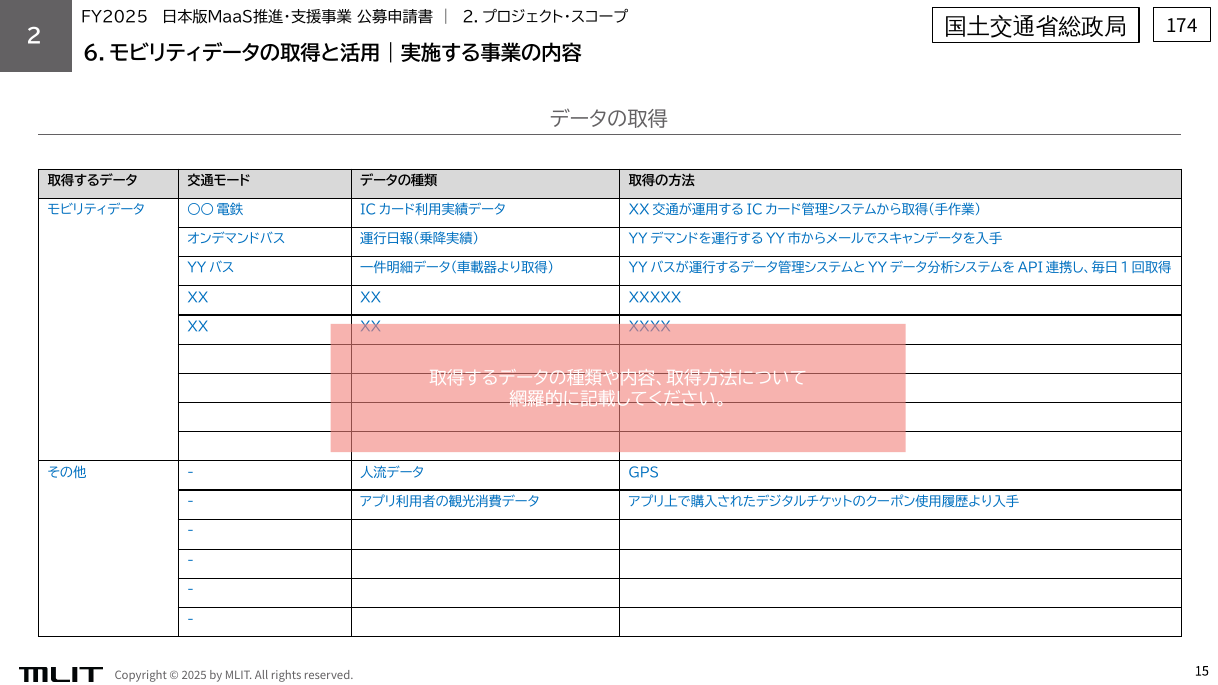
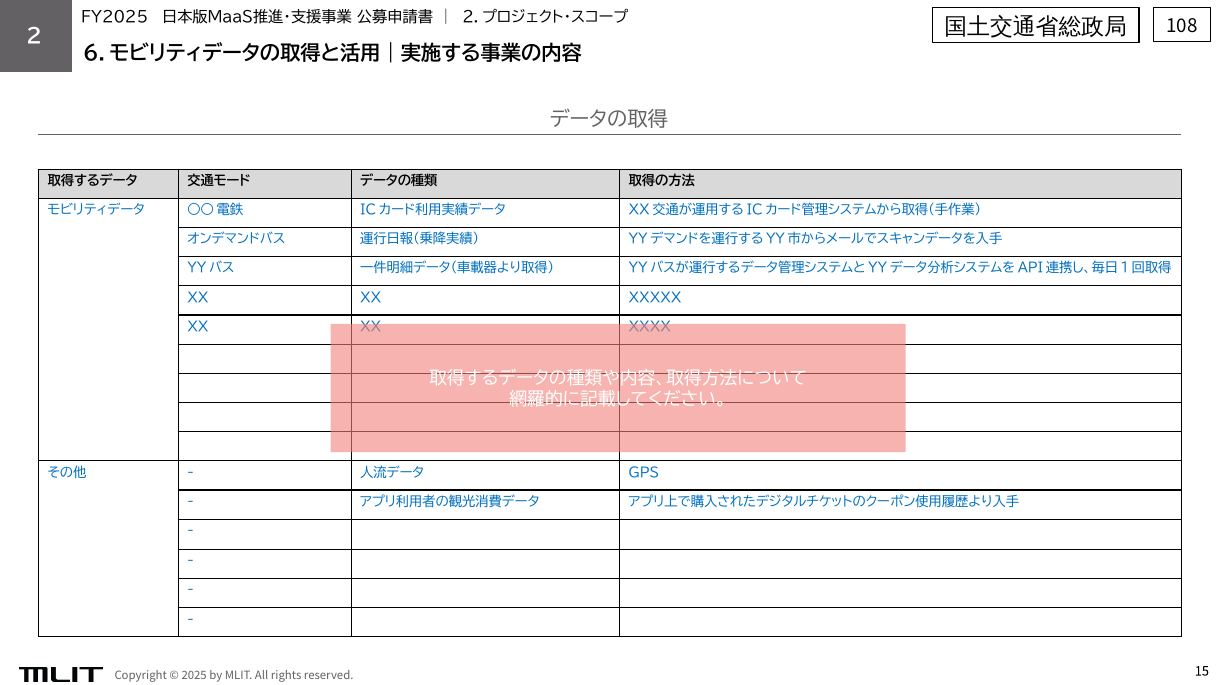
174: 174 -> 108 (1182, 26)
